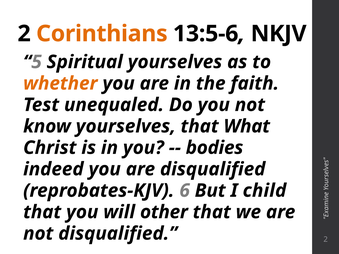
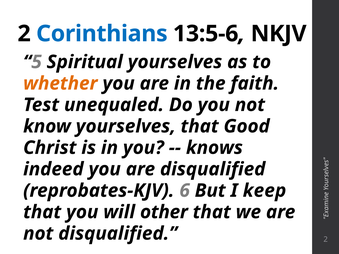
Corinthians colour: orange -> blue (102, 34)
What: What -> Good (247, 126)
bodies: bodies -> knows (214, 148)
child: child -> keep (265, 191)
